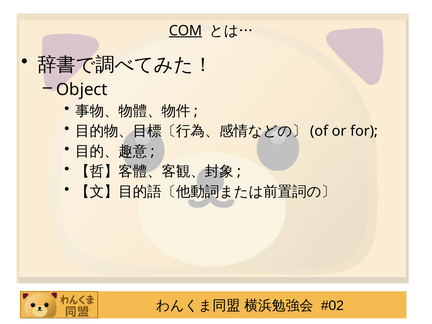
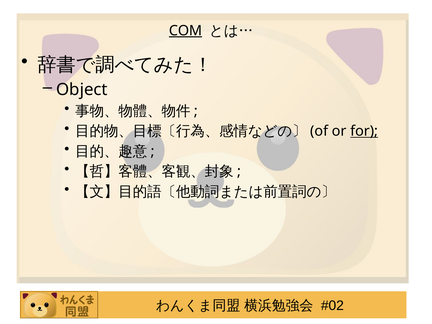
for underline: none -> present (364, 131)
